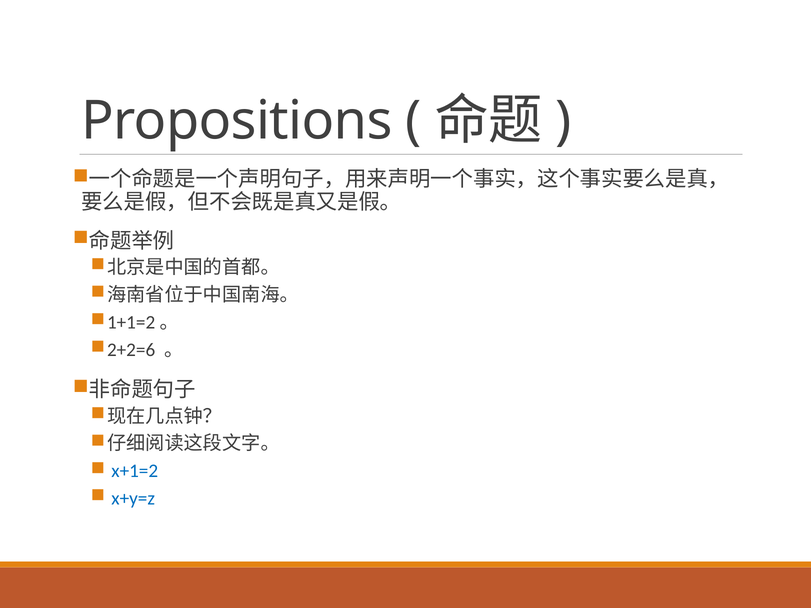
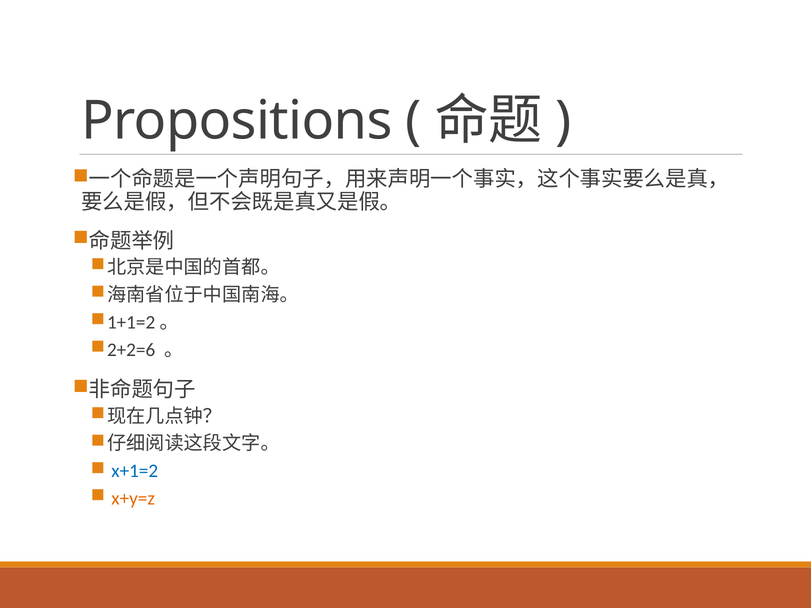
x+y=z colour: blue -> orange (133, 499)
